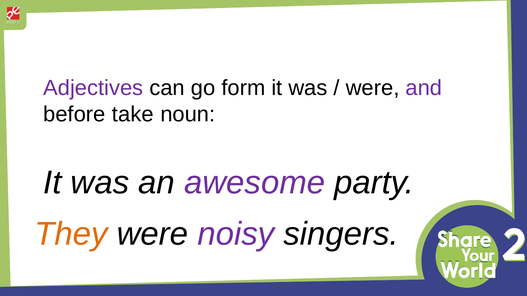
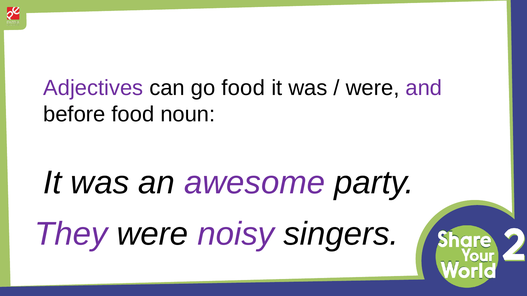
go form: form -> food (243, 88)
before take: take -> food (133, 115)
They colour: orange -> purple (71, 234)
